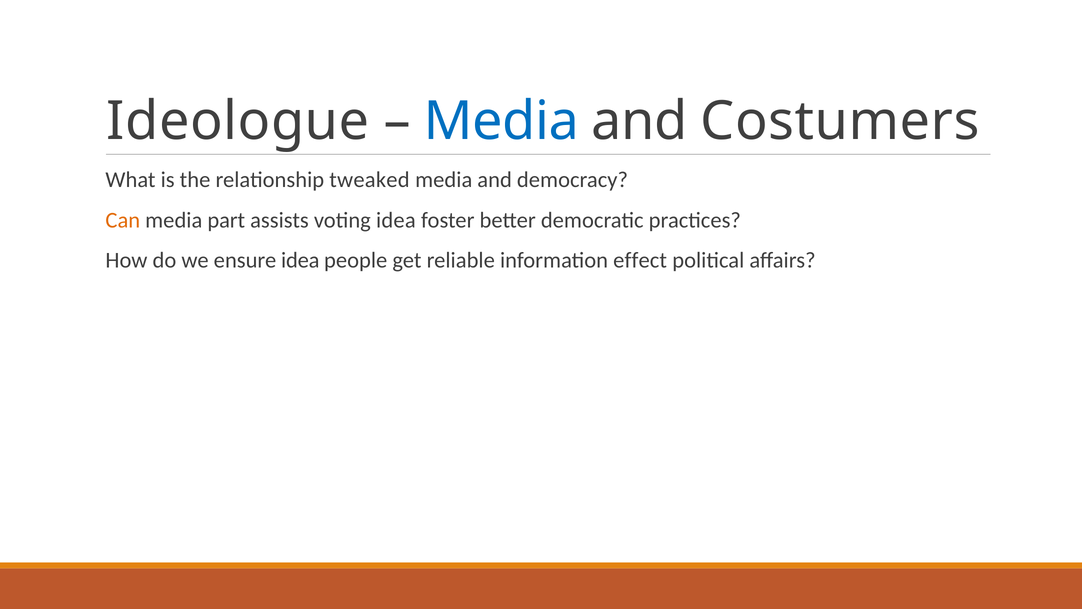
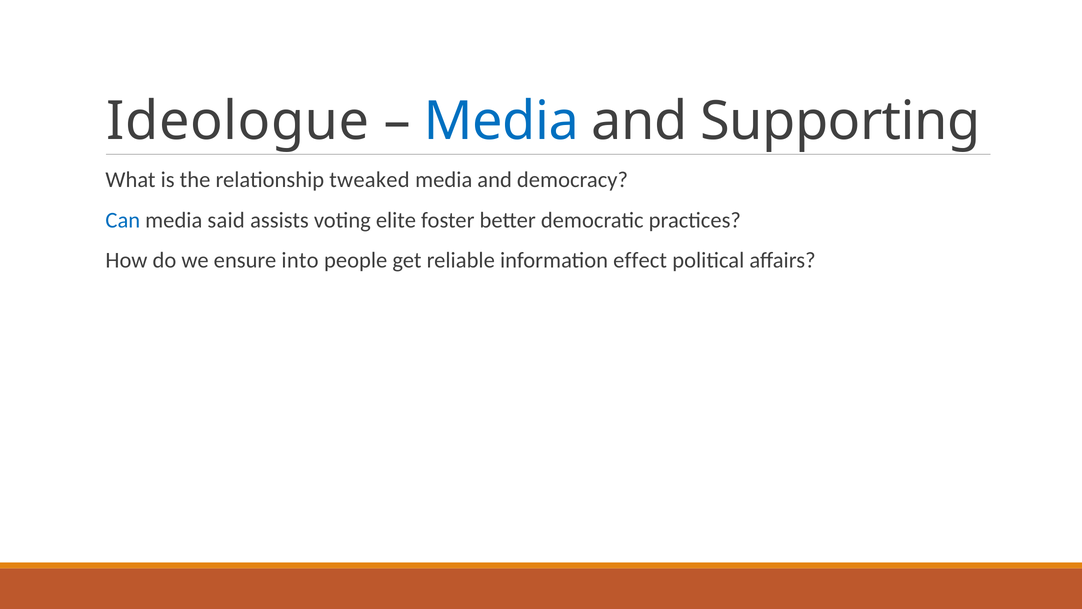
Costumers: Costumers -> Supporting (840, 121)
Can colour: orange -> blue (123, 220)
part: part -> said (226, 220)
voting idea: idea -> elite (396, 220)
ensure idea: idea -> into (300, 260)
